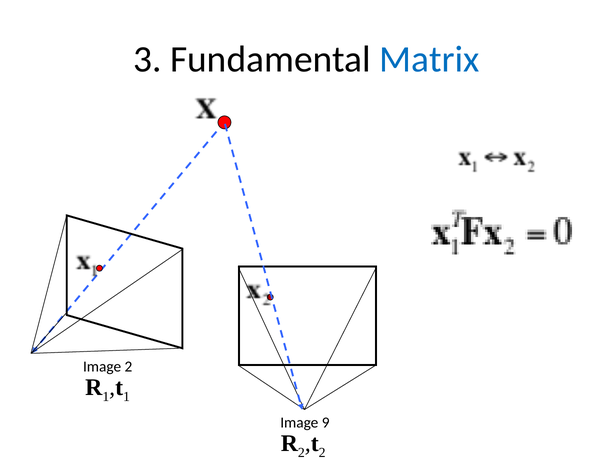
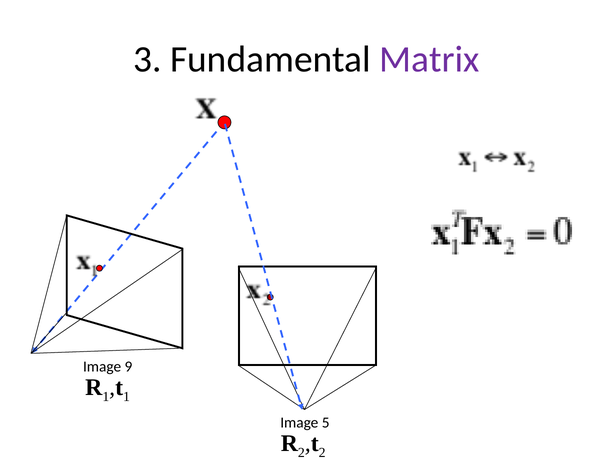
Matrix colour: blue -> purple (429, 59)
Image 2: 2 -> 9 (128, 366)
9: 9 -> 5 (326, 423)
